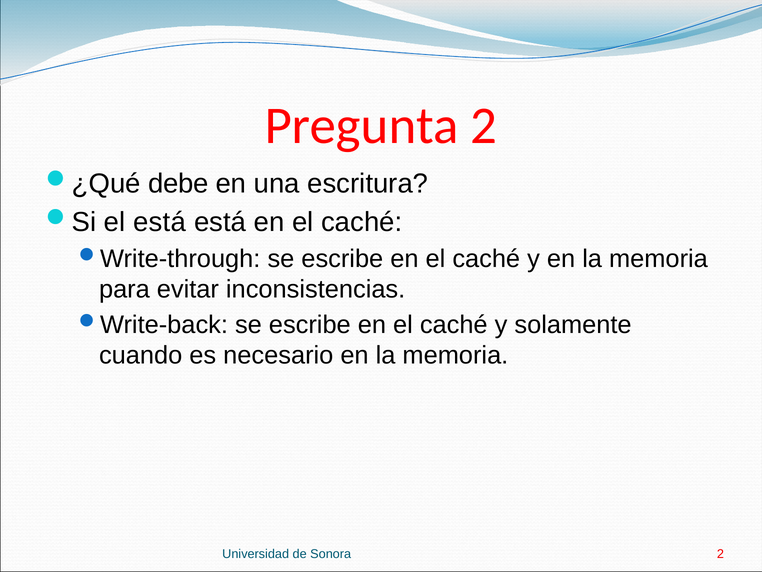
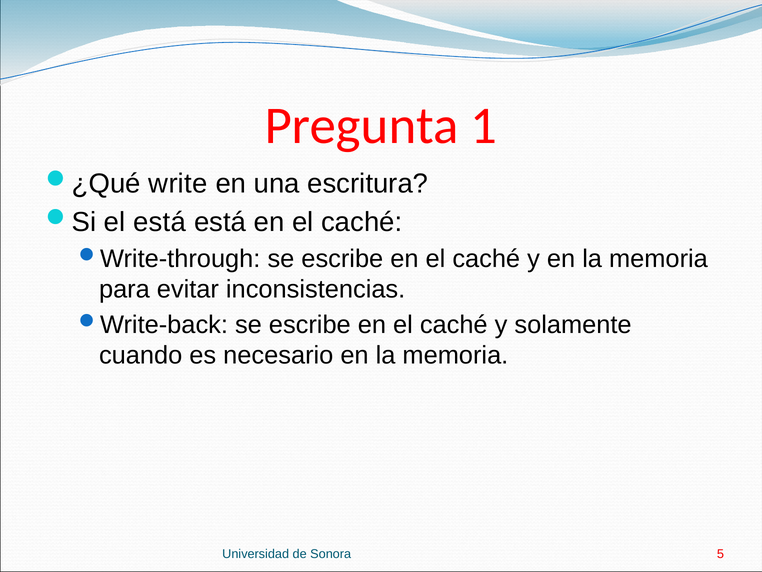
Pregunta 2: 2 -> 1 (484, 126)
debe: debe -> write (178, 183)
Sonora 2: 2 -> 5 (720, 553)
